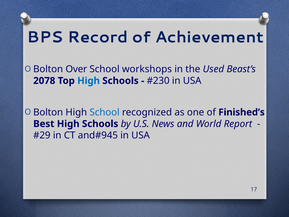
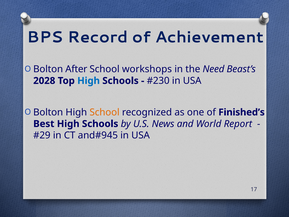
Over: Over -> After (76, 69)
Used: Used -> Need (213, 69)
2078: 2078 -> 2028 (44, 81)
School colour: blue -> orange (105, 112)
